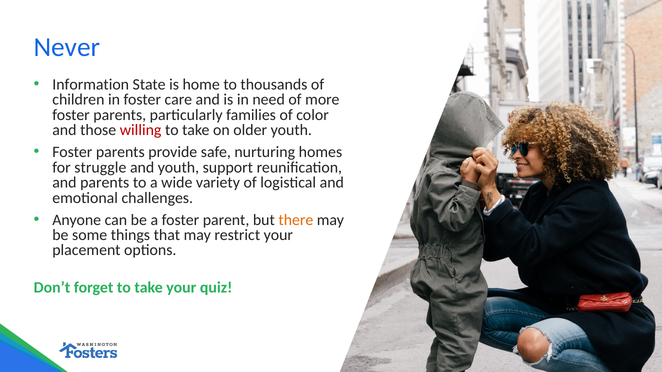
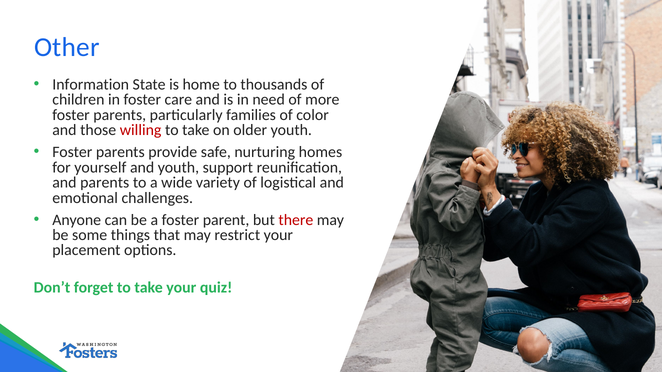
Never: Never -> Other (67, 47)
struggle: struggle -> yourself (100, 168)
there colour: orange -> red (296, 220)
